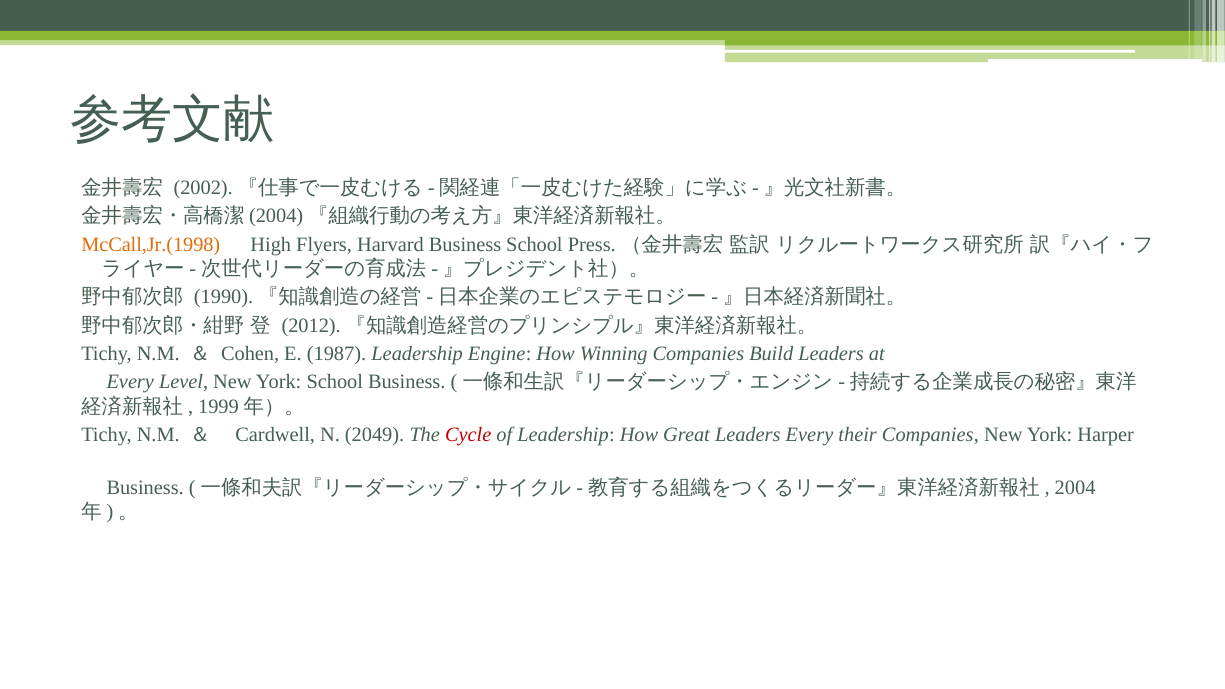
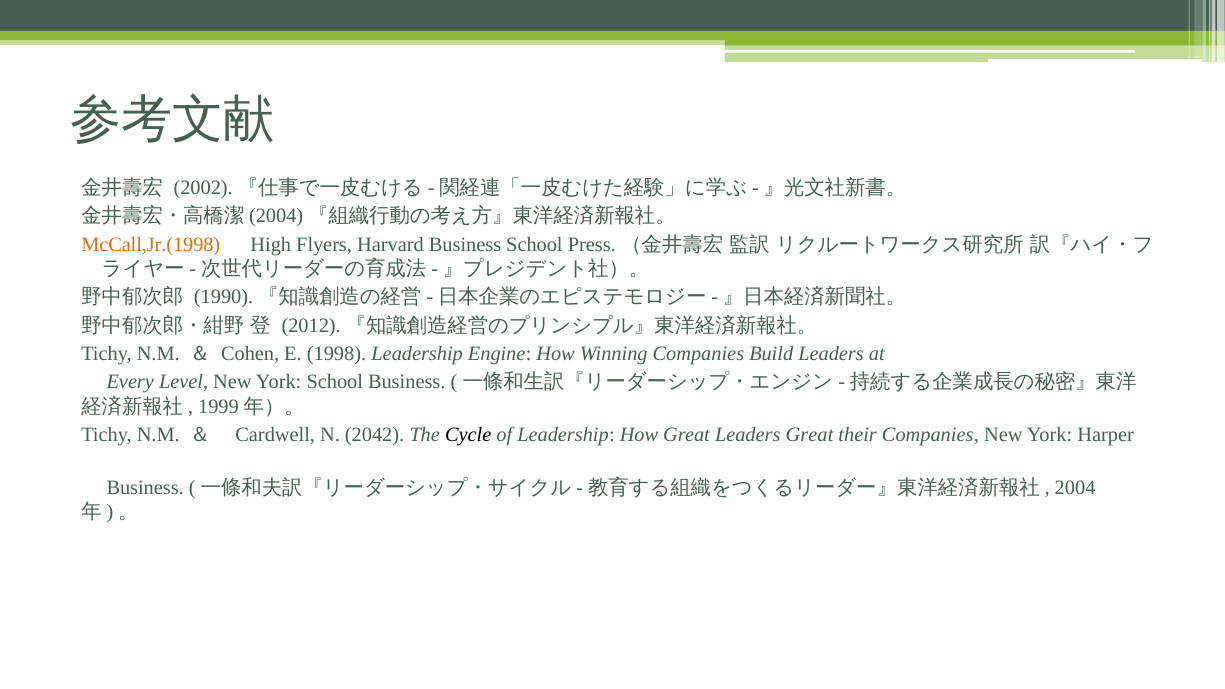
1987: 1987 -> 1998 (337, 354)
2049: 2049 -> 2042 (375, 435)
Cycle colour: red -> black (468, 435)
Leaders Every: Every -> Great (809, 435)
